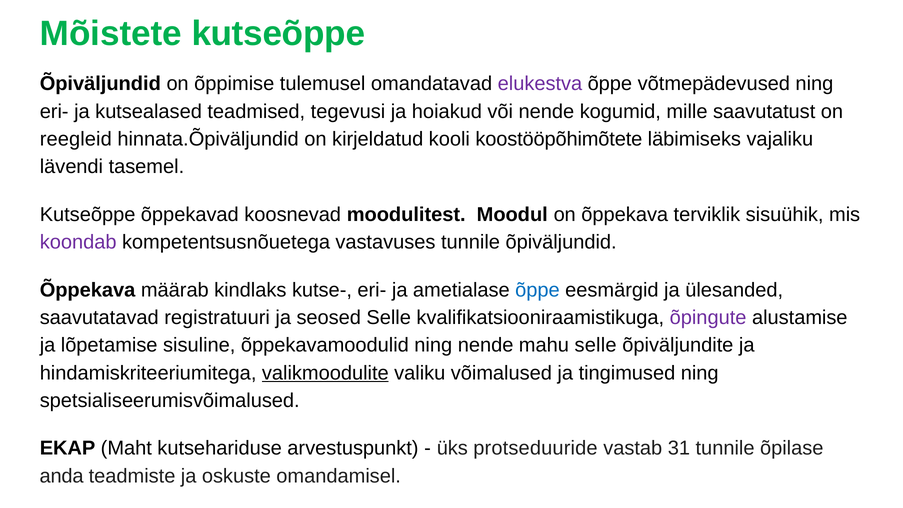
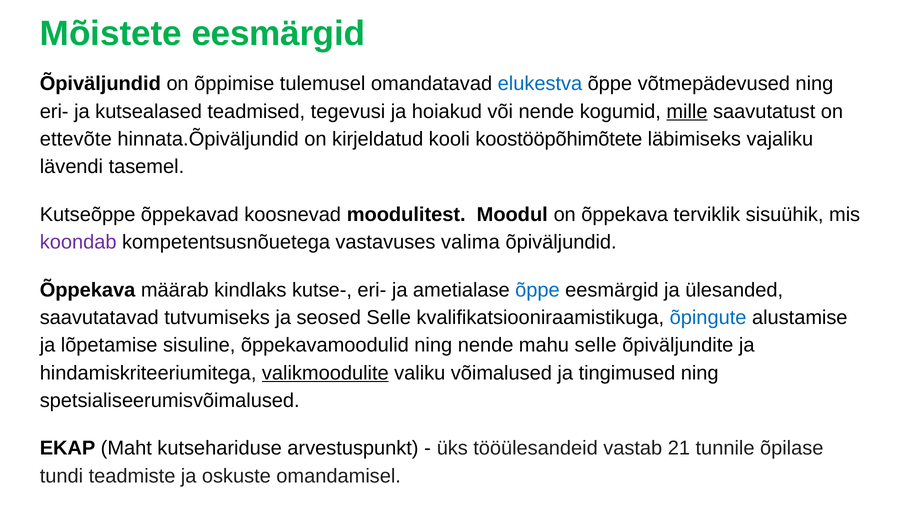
Mõistete kutseõppe: kutseõppe -> eesmärgid (278, 34)
elukestva colour: purple -> blue (540, 84)
mille underline: none -> present (687, 111)
reegleid: reegleid -> ettevõte (76, 139)
vastavuses tunnile: tunnile -> valima (470, 242)
registratuuri: registratuuri -> tutvumiseks (217, 318)
õpingute colour: purple -> blue (708, 318)
protseduuride: protseduuride -> tööülesandeid (536, 448)
31: 31 -> 21 (679, 448)
anda: anda -> tundi (61, 476)
